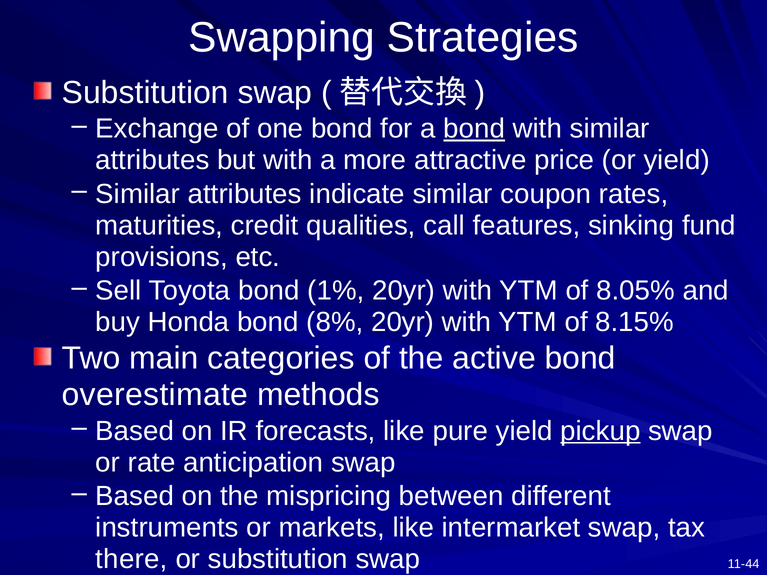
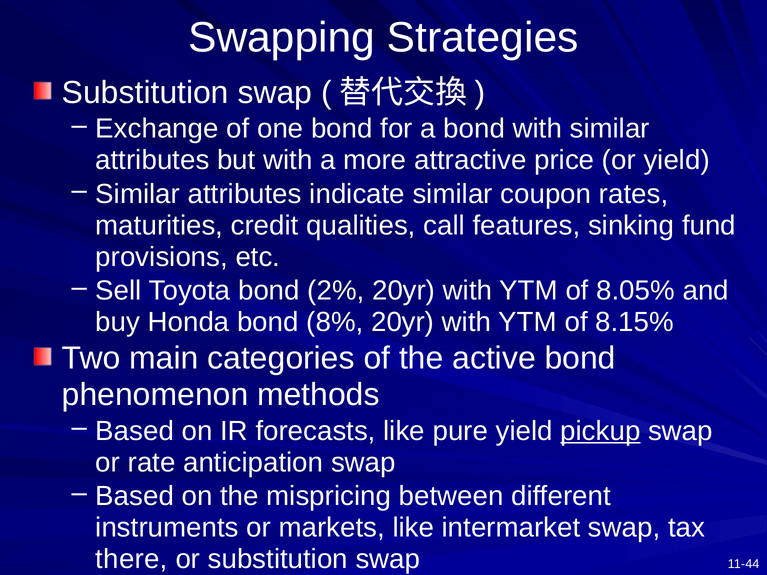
bond underline: present -> none (474, 129)
1%: 1% -> 2% (336, 291)
overestimate: overestimate -> phenomenon (155, 395)
